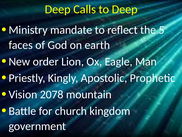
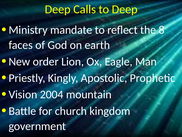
5: 5 -> 8 (162, 30)
2078: 2078 -> 2004 (52, 94)
